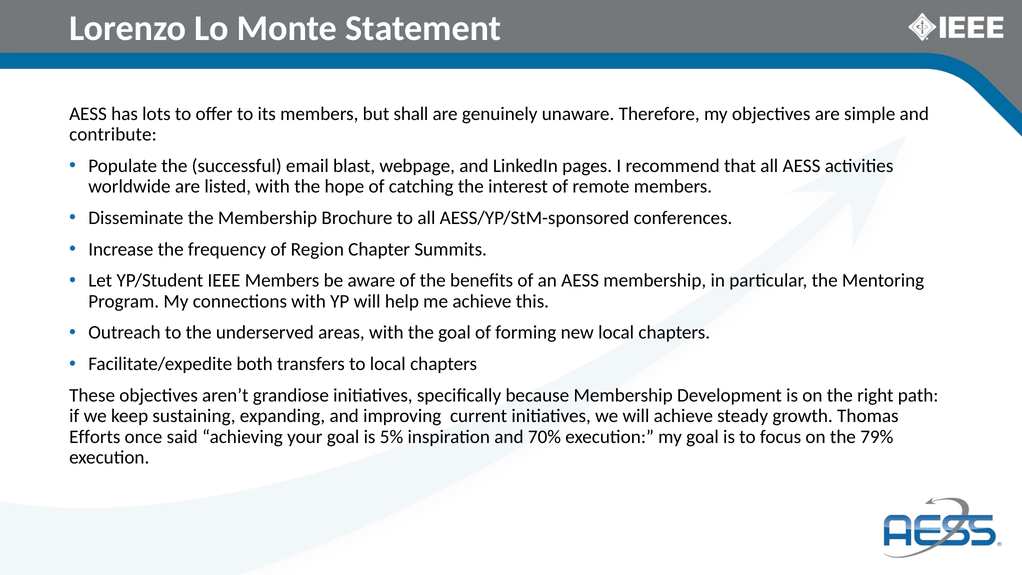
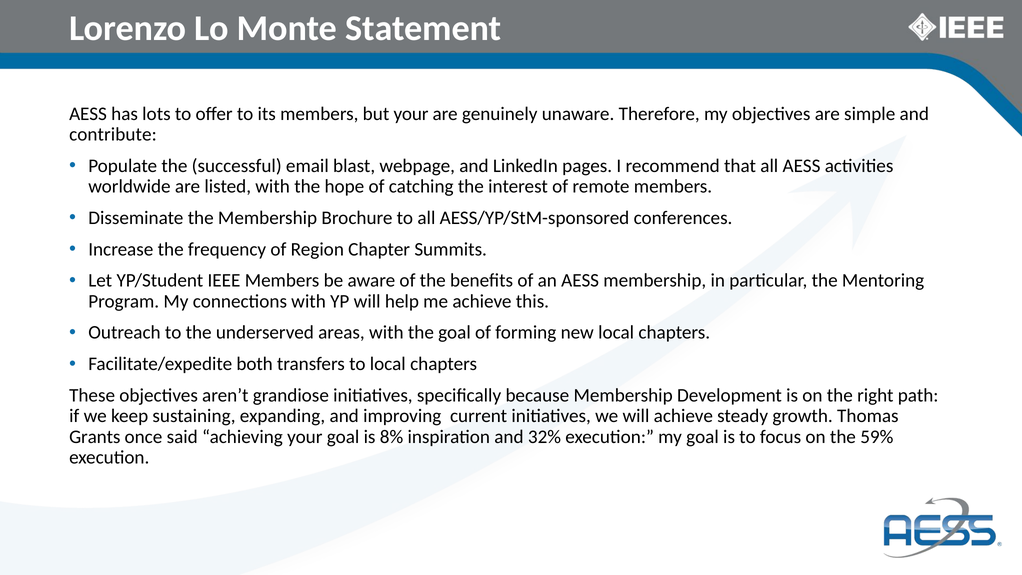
but shall: shall -> your (411, 114)
Efforts: Efforts -> Grants (95, 437)
5%: 5% -> 8% (392, 437)
70%: 70% -> 32% (544, 437)
79%: 79% -> 59% (877, 437)
